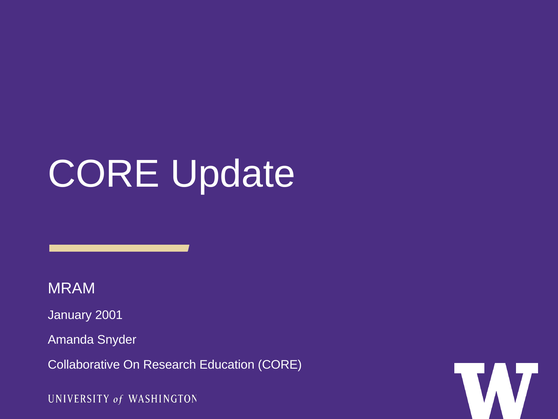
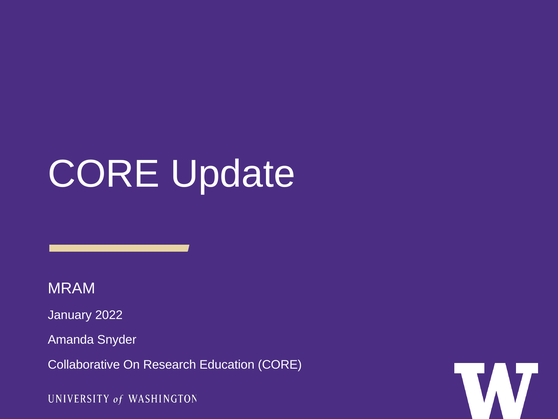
2001: 2001 -> 2022 (109, 315)
